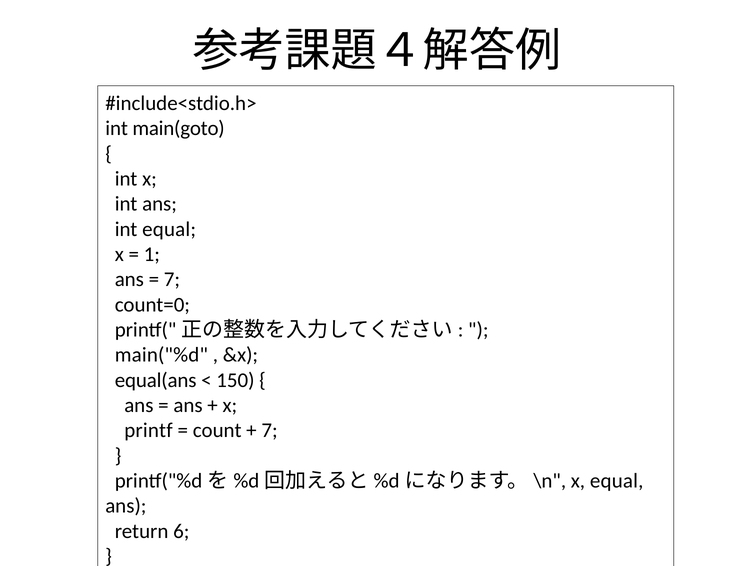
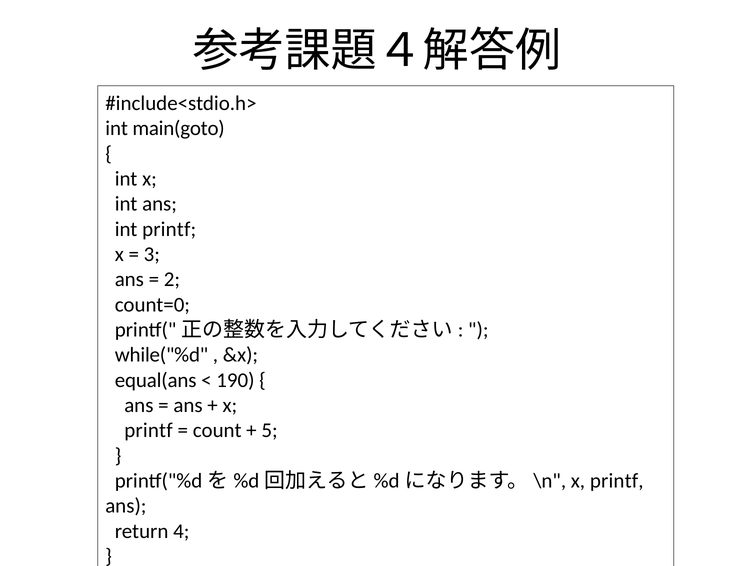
int equal: equal -> printf (169, 229)
1: 1 -> 3 (152, 254)
7: 7 -> 2 (172, 279)
main("%d: main("%d -> while("%d (162, 355)
150: 150 -> 190 (235, 380)
7: 7 -> 5 (269, 430)
equal: equal -> printf (617, 480)
6: 6 -> 4 (181, 531)
